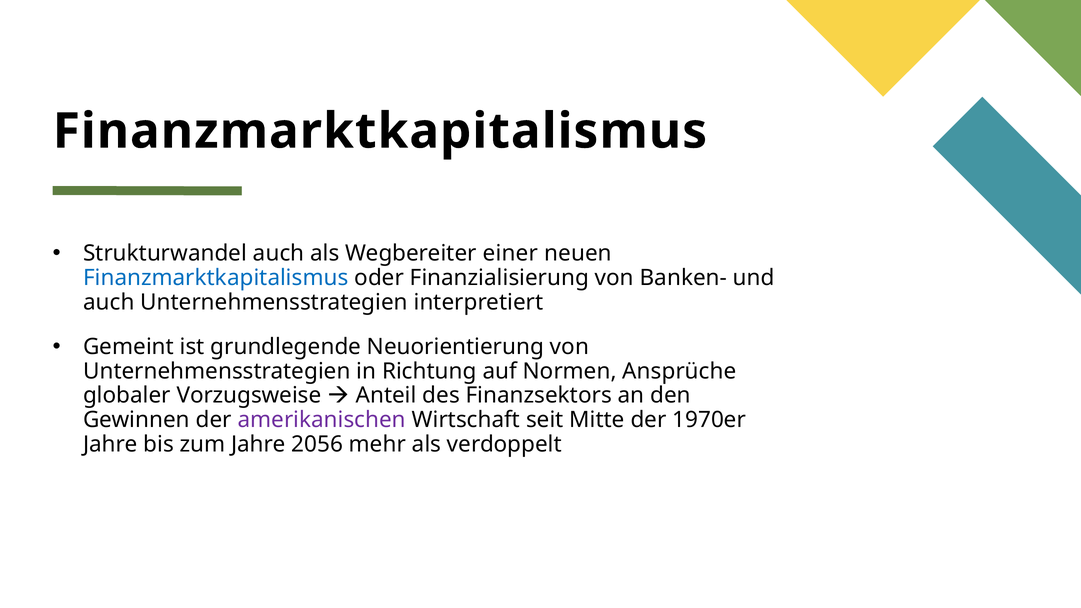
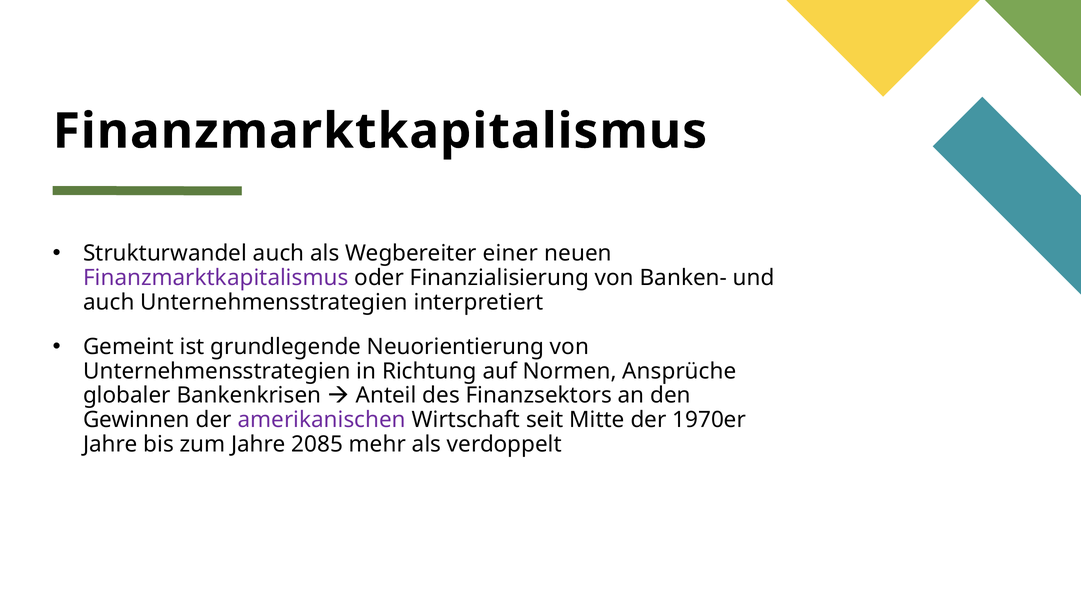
Finanzmarktkapitalismus colour: blue -> purple (216, 278)
Vorzugsweise: Vorzugsweise -> Bankenkrisen (249, 395)
2056: 2056 -> 2085 (317, 444)
